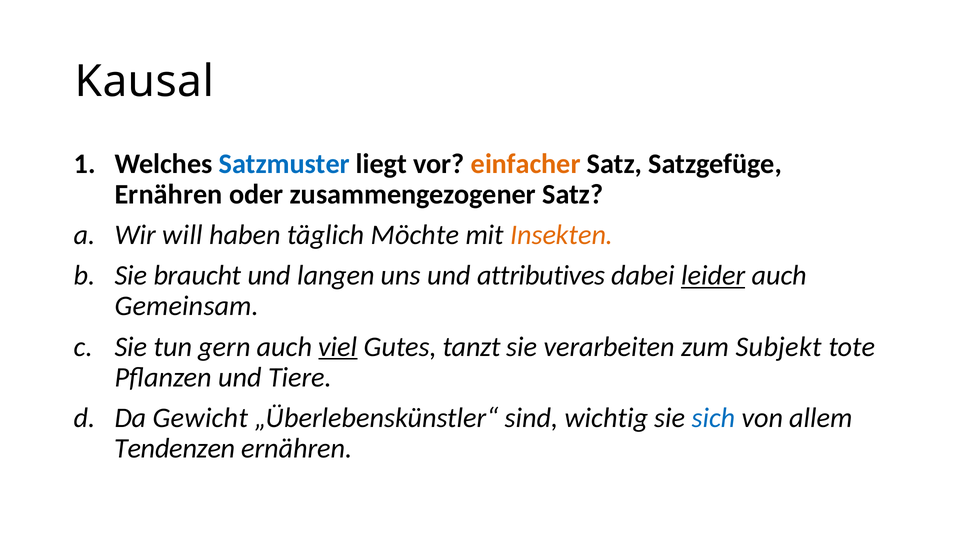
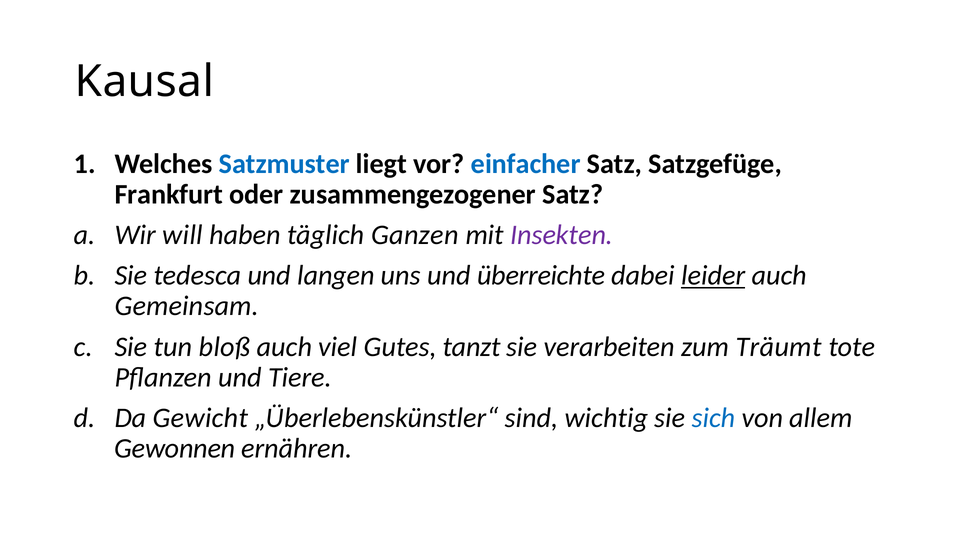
einfacher colour: orange -> blue (526, 164)
Ernähren: Ernähren -> Frankfurt (169, 194)
Möchte: Möchte -> Ganzen (415, 235)
Insekten colour: orange -> purple (562, 235)
braucht: braucht -> tedesca (197, 275)
attributives: attributives -> überreichte (541, 275)
gern: gern -> bloß (224, 346)
viel underline: present -> none (338, 346)
Subjekt: Subjekt -> Träumt (779, 346)
Tendenzen: Tendenzen -> Gewonnen (175, 448)
